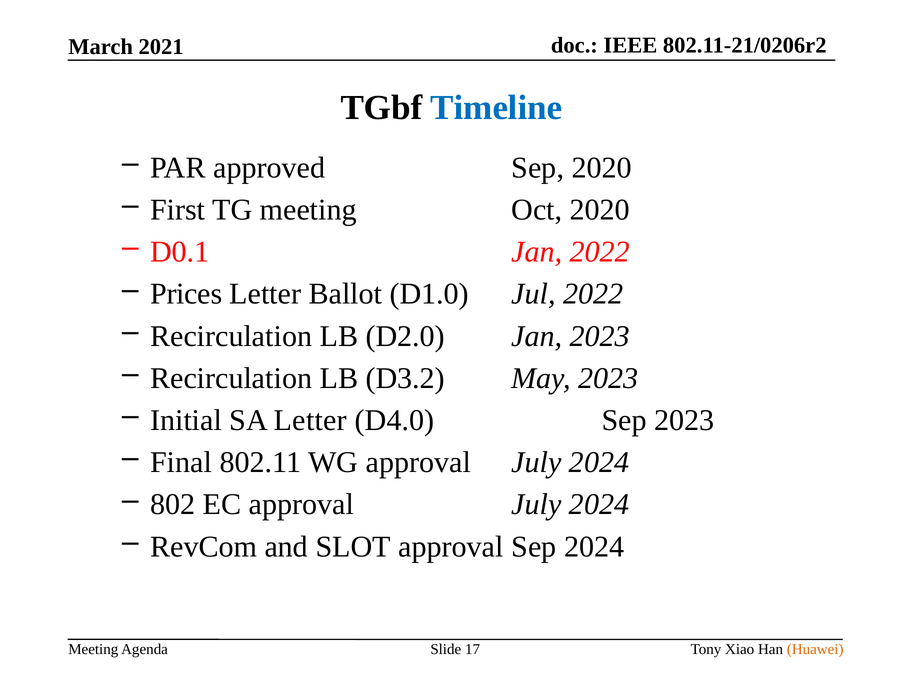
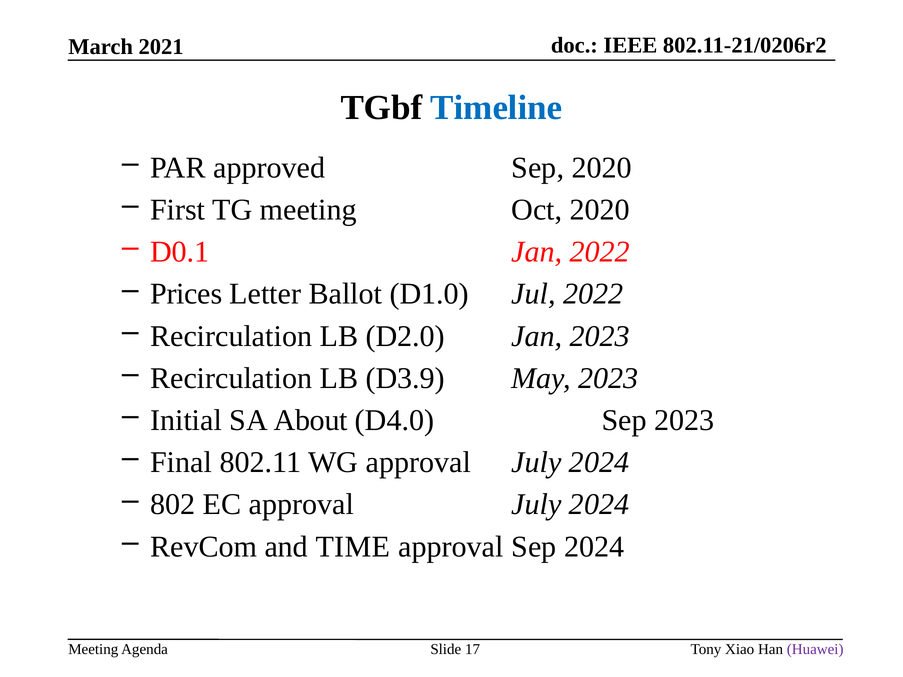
D3.2: D3.2 -> D3.9 (405, 378)
SA Letter: Letter -> About (311, 420)
SLOT: SLOT -> TIME (353, 547)
Huawei colour: orange -> purple (815, 650)
